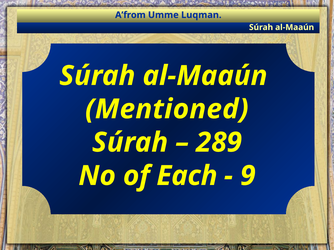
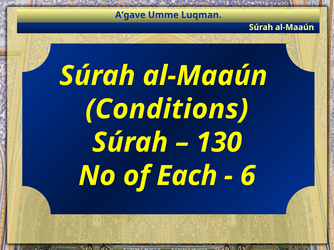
A’from: A’from -> A’gave (130, 15)
Mentioned: Mentioned -> Conditions (167, 109)
289: 289 -> 130 (219, 143)
9: 9 -> 6 (248, 176)
